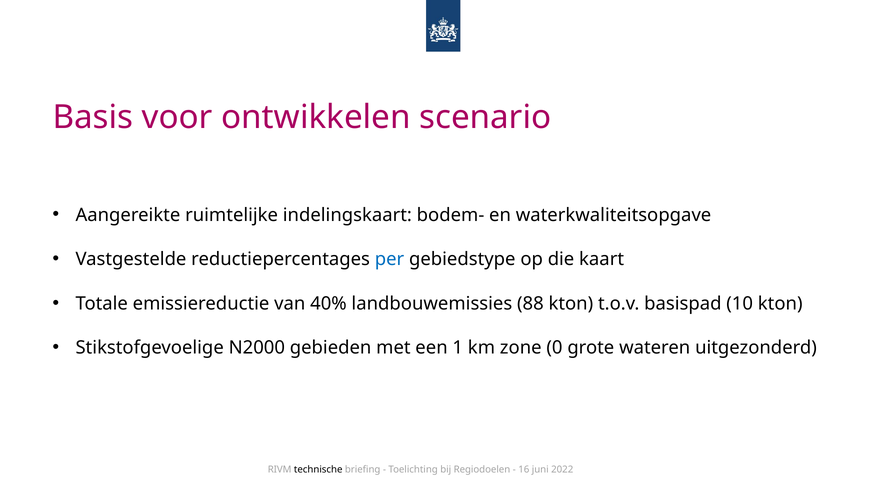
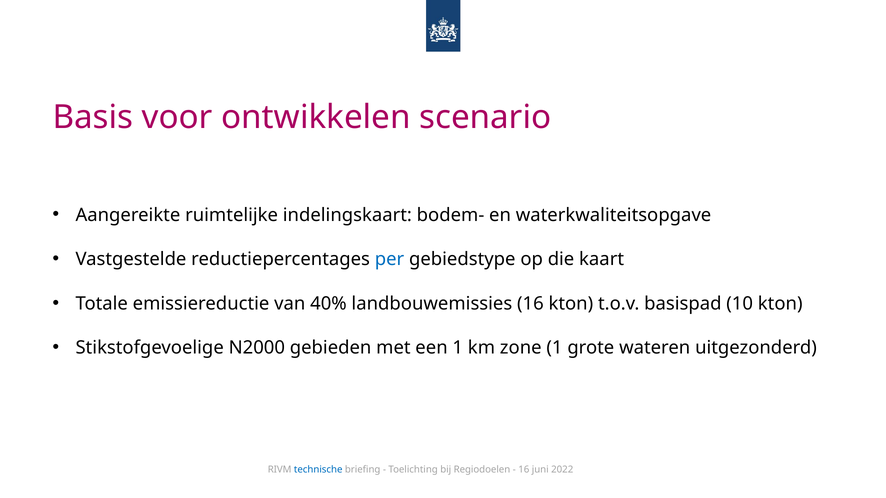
landbouwemissies 88: 88 -> 16 (530, 304)
zone 0: 0 -> 1 (554, 348)
technische colour: black -> blue (318, 470)
